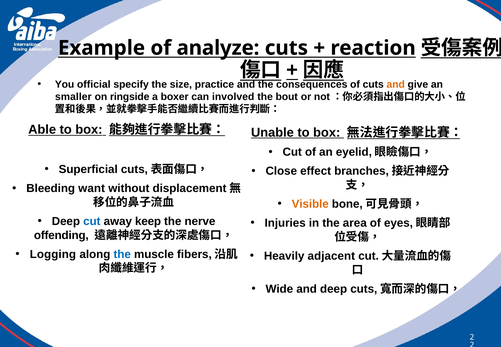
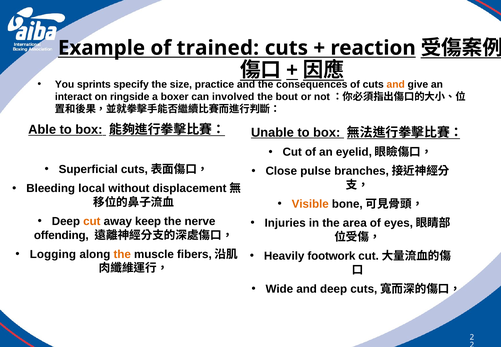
analyze: analyze -> trained (218, 48)
official: official -> sprints (94, 84)
smaller: smaller -> interact (73, 97)
effect: effect -> pulse (316, 171)
want: want -> local (92, 188)
cut colour: blue -> orange (92, 221)
the colour: blue -> orange (122, 254)
adjacent: adjacent -> footwork (331, 256)
